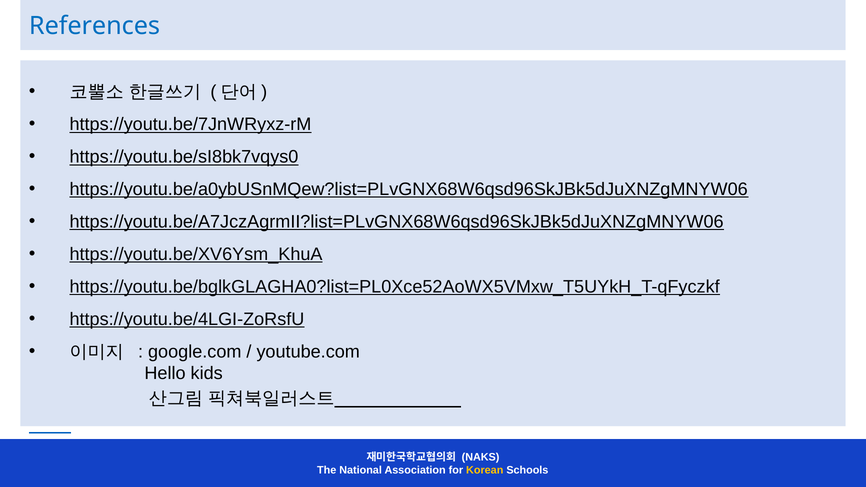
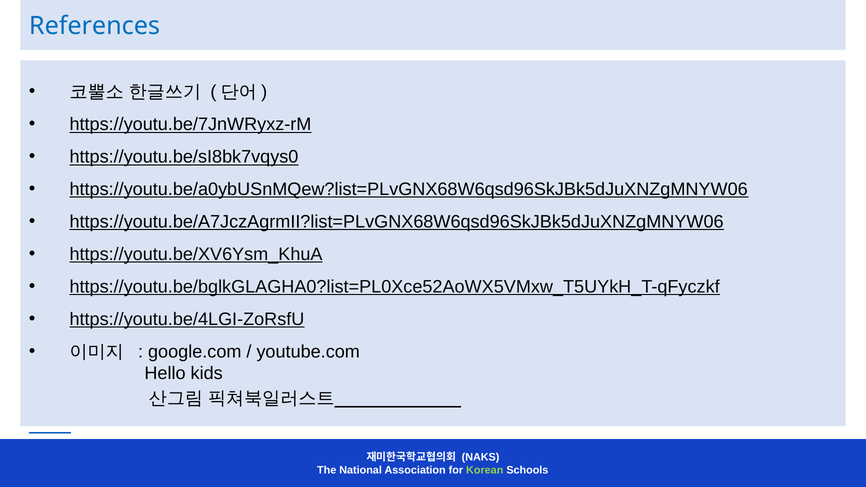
Korean colour: yellow -> light green (485, 470)
